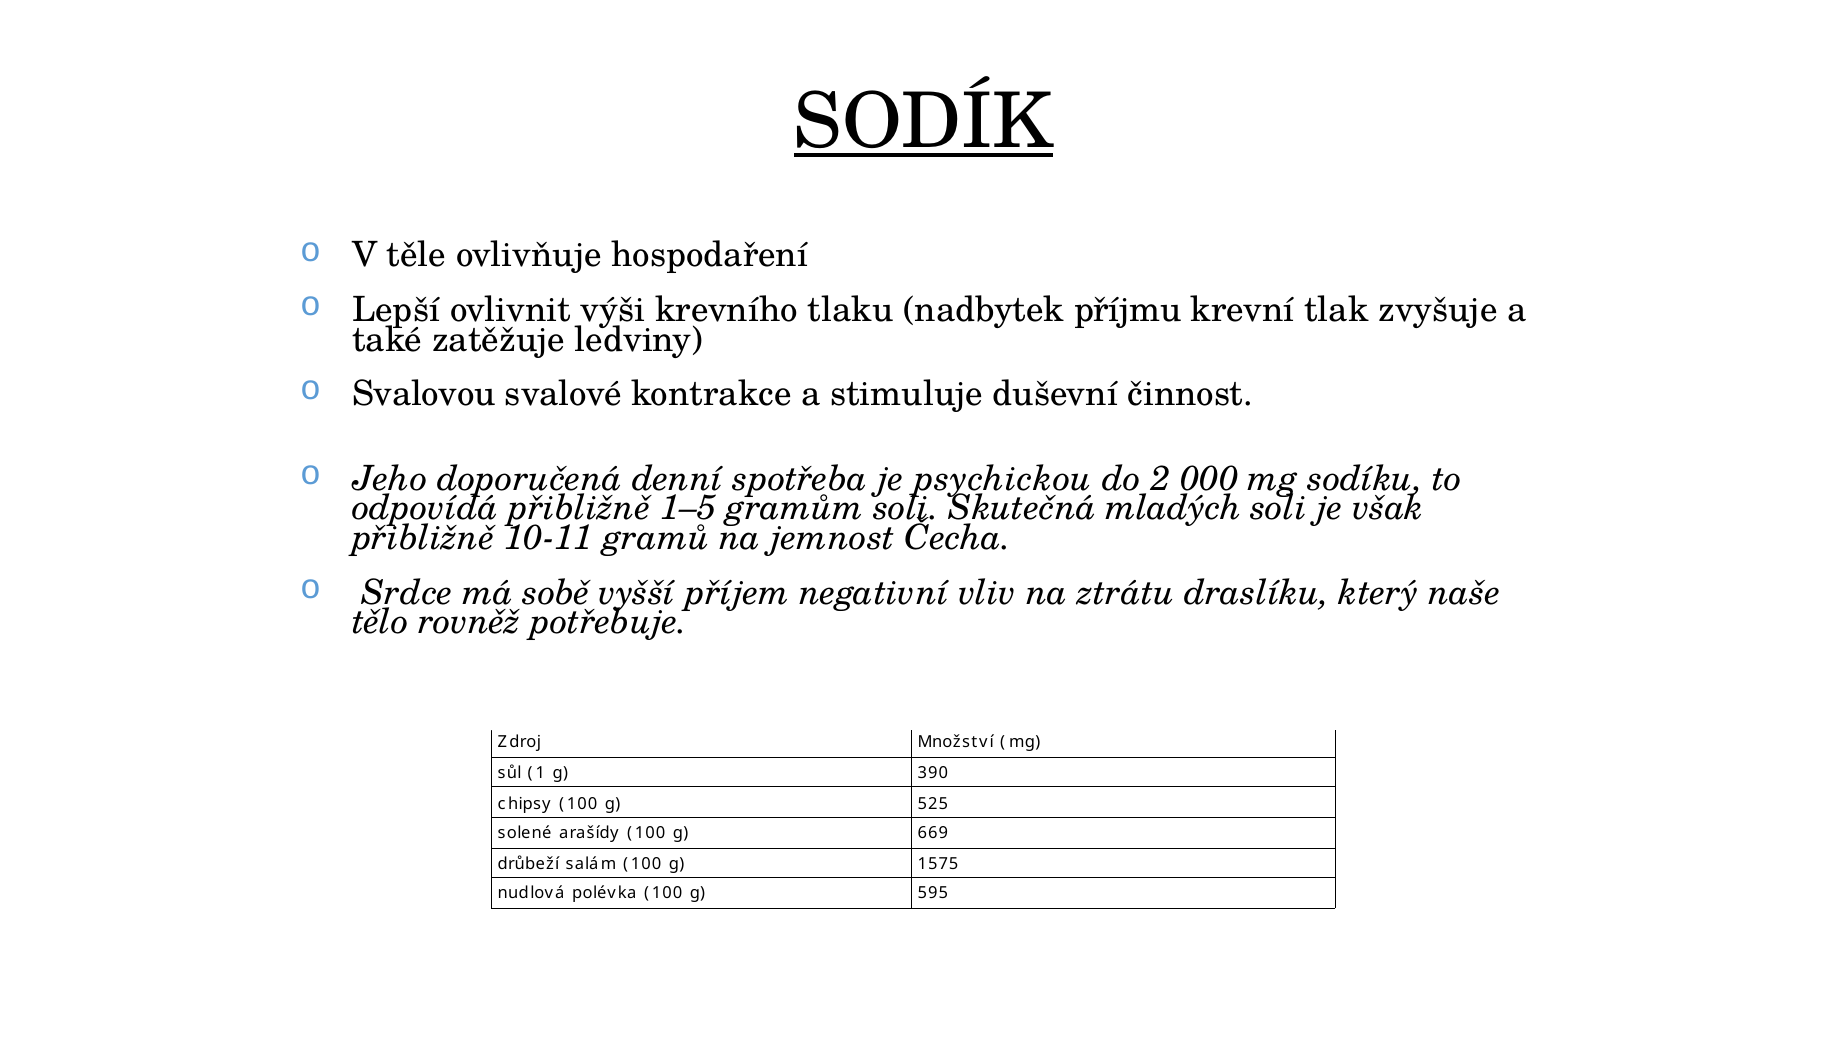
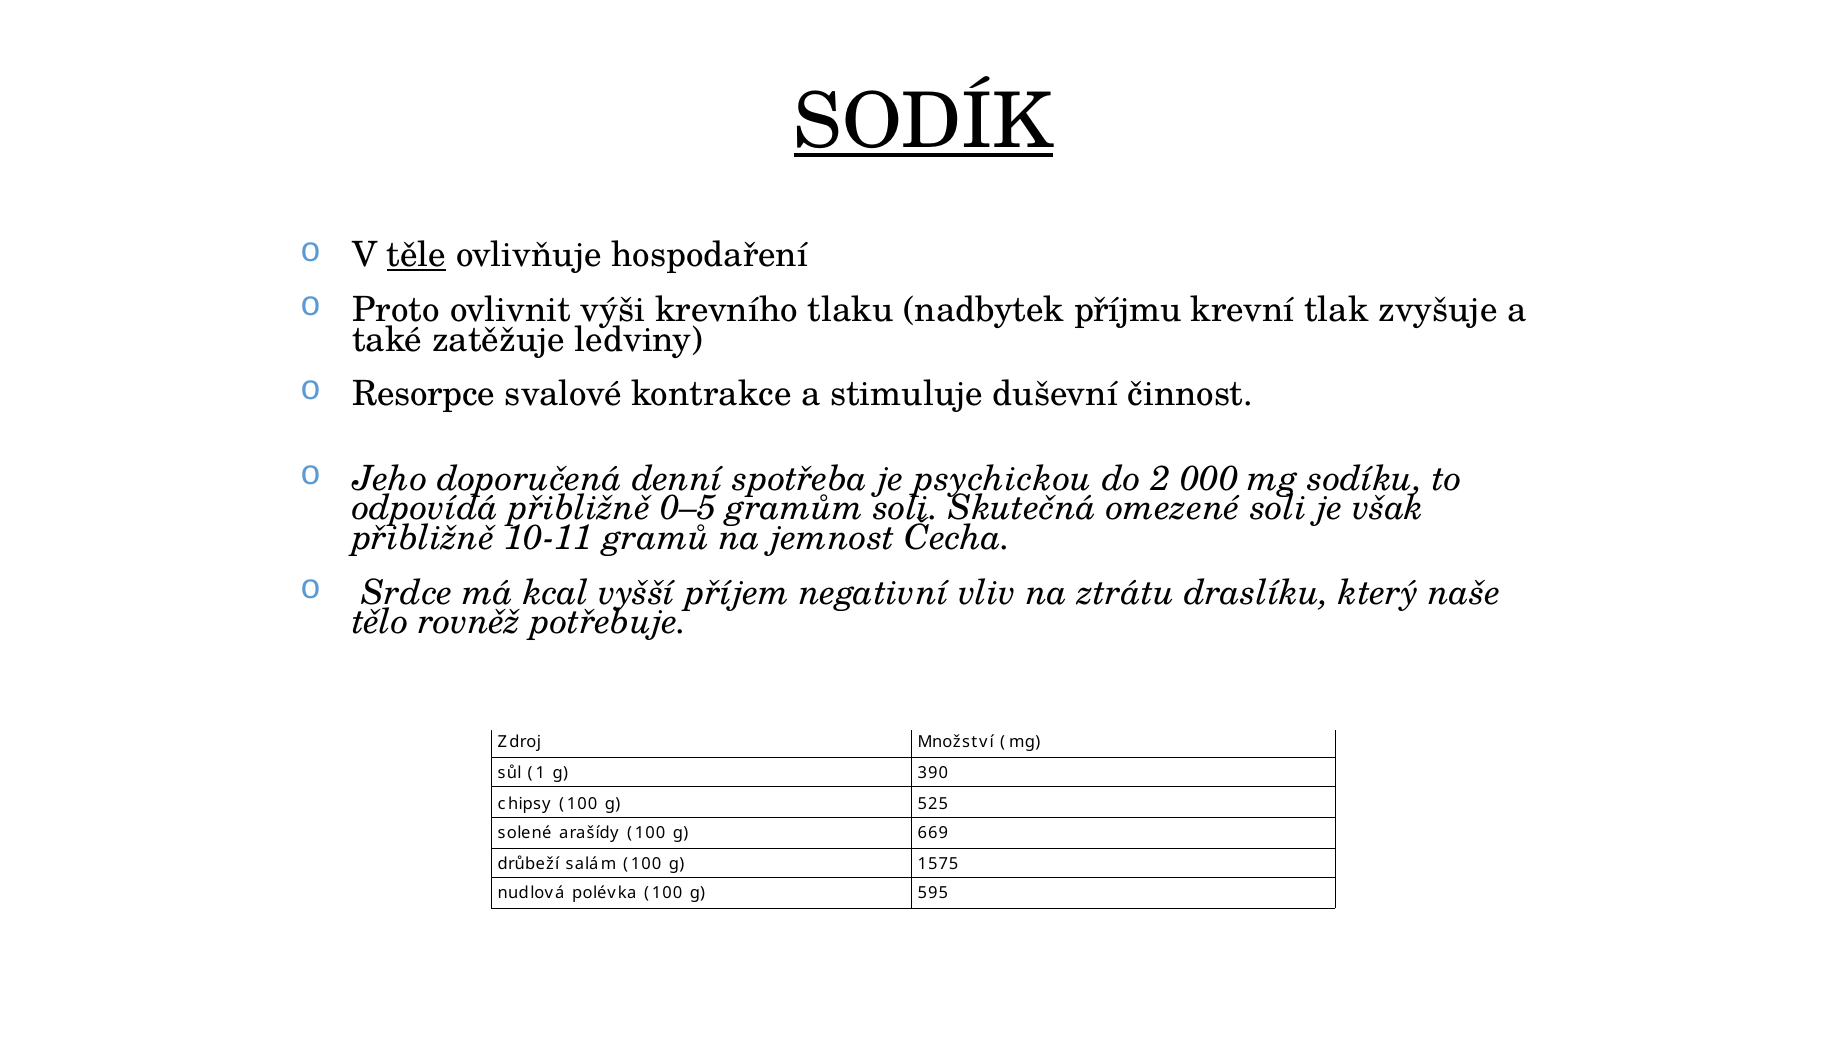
těle underline: none -> present (417, 255)
Lepší: Lepší -> Proto (396, 310)
Svalovou: Svalovou -> Resorpce (424, 394)
1–5: 1–5 -> 0–5 (689, 509)
mladých: mladých -> omezené (1173, 509)
sobě: sobě -> kcal (556, 593)
